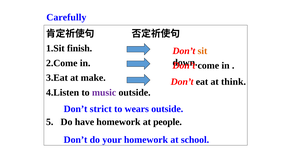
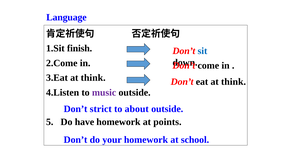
Carefully: Carefully -> Language (66, 17)
sit colour: orange -> blue (202, 51)
make: make -> think (93, 78)
wears: wears -> about (137, 109)
people: people -> points (167, 122)
